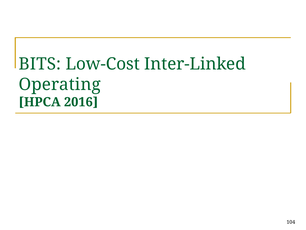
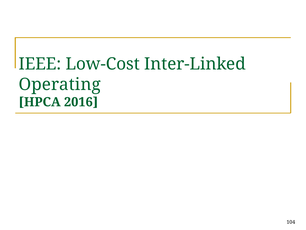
BITS: BITS -> IEEE (40, 64)
